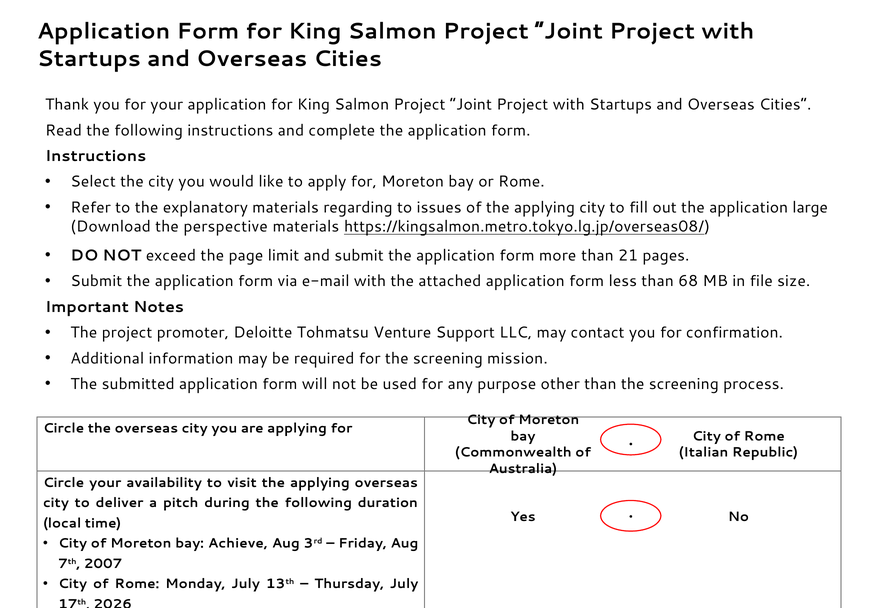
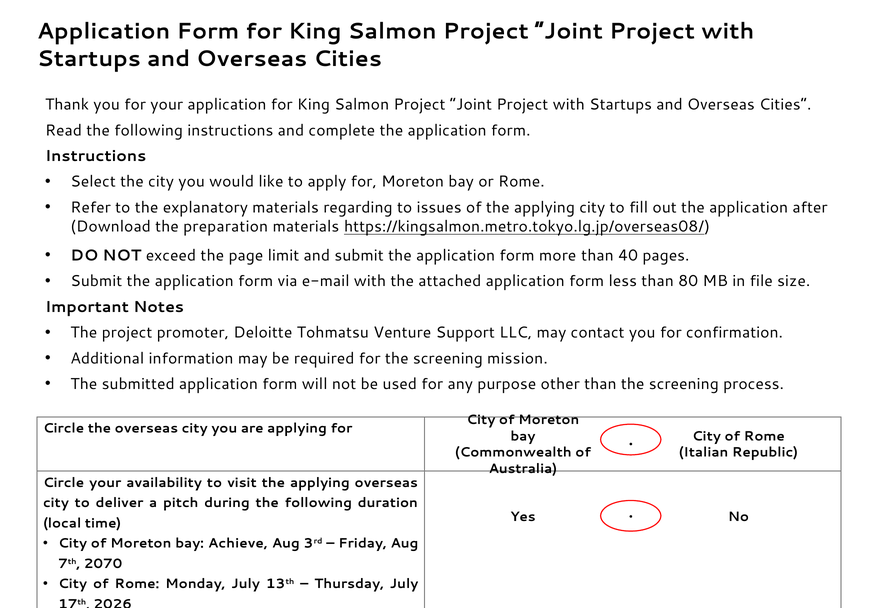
large: large -> after (810, 207)
perspective: perspective -> preparation (226, 226)
21: 21 -> 40 (628, 255)
68: 68 -> 80 (688, 281)
2007: 2007 -> 2070 (103, 564)
